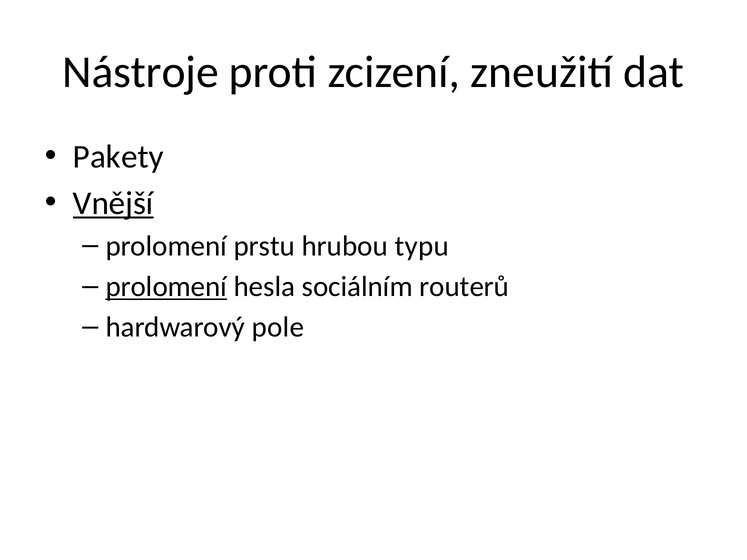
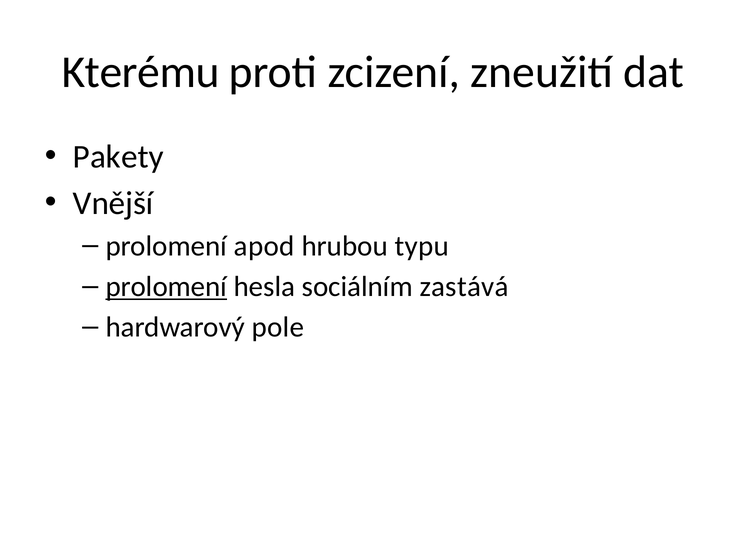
Nástroje: Nástroje -> Kterému (141, 72)
Vnější underline: present -> none (113, 203)
prstu: prstu -> apod (264, 246)
routerů: routerů -> zastává (464, 287)
